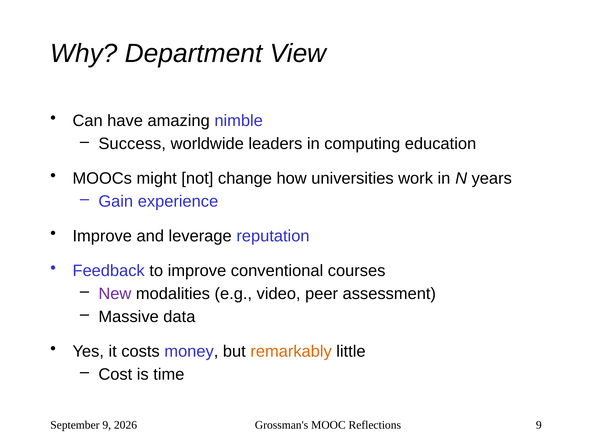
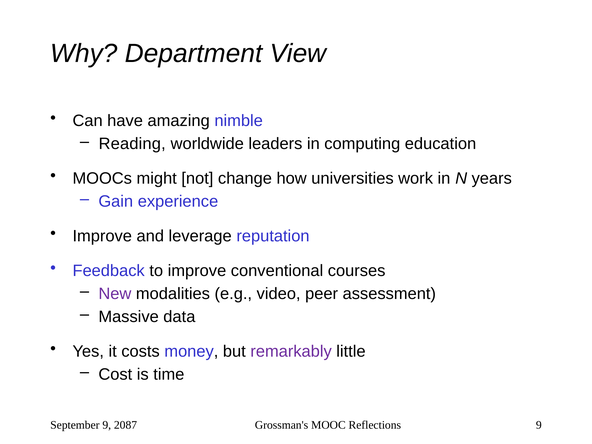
Success: Success -> Reading (132, 144)
remarkably colour: orange -> purple (291, 351)
2026: 2026 -> 2087 (126, 425)
